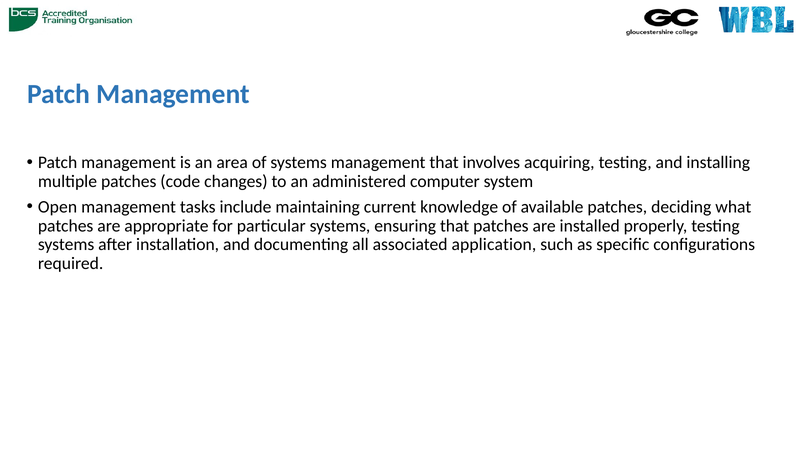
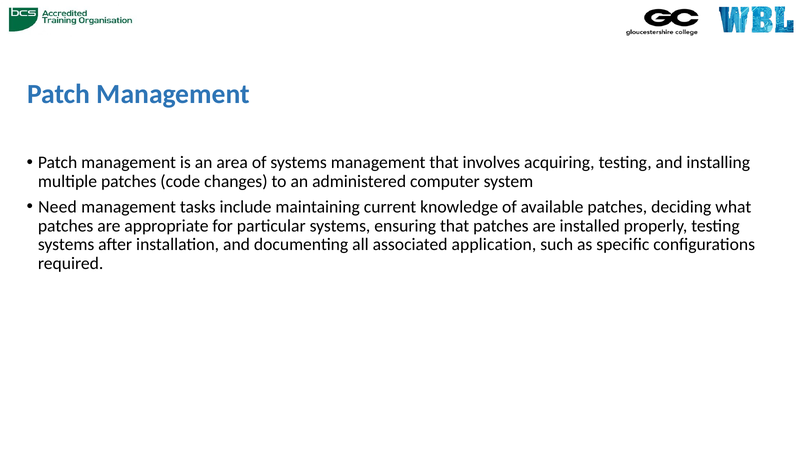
Open: Open -> Need (58, 207)
